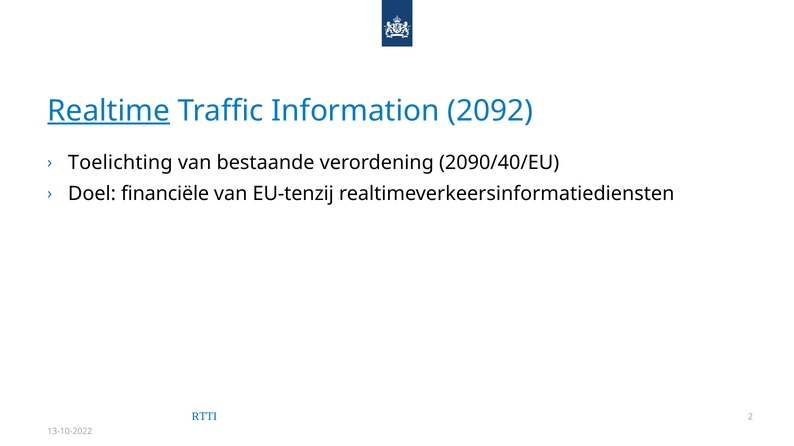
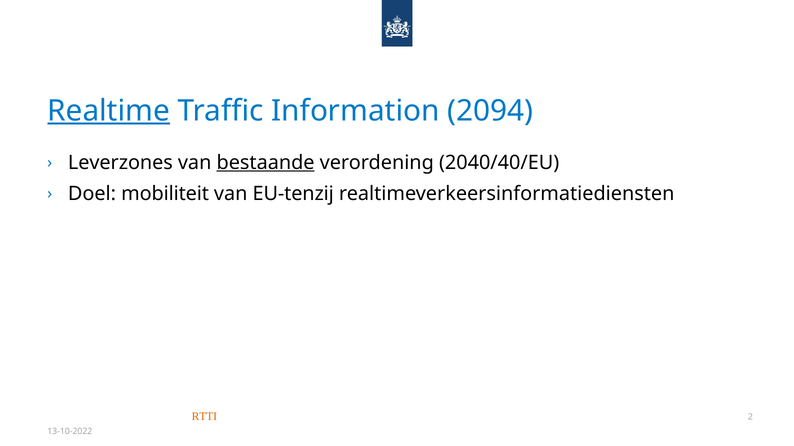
2092: 2092 -> 2094 (490, 111)
Toelichting: Toelichting -> Leverzones (120, 163)
bestaande underline: none -> present (266, 163)
2090/40/EU: 2090/40/EU -> 2040/40/EU (499, 163)
financiële: financiële -> mobiliteit (165, 194)
RTTI colour: blue -> orange (204, 417)
